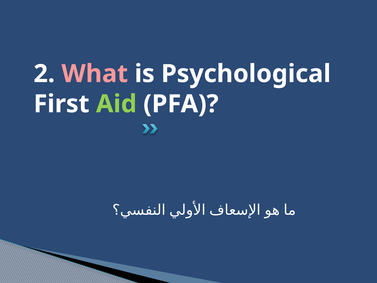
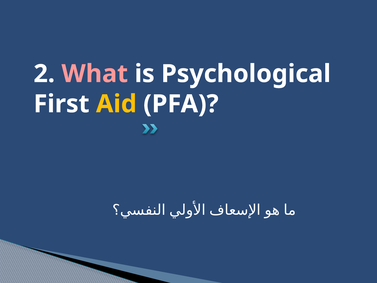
Aid colour: light green -> yellow (116, 104)
